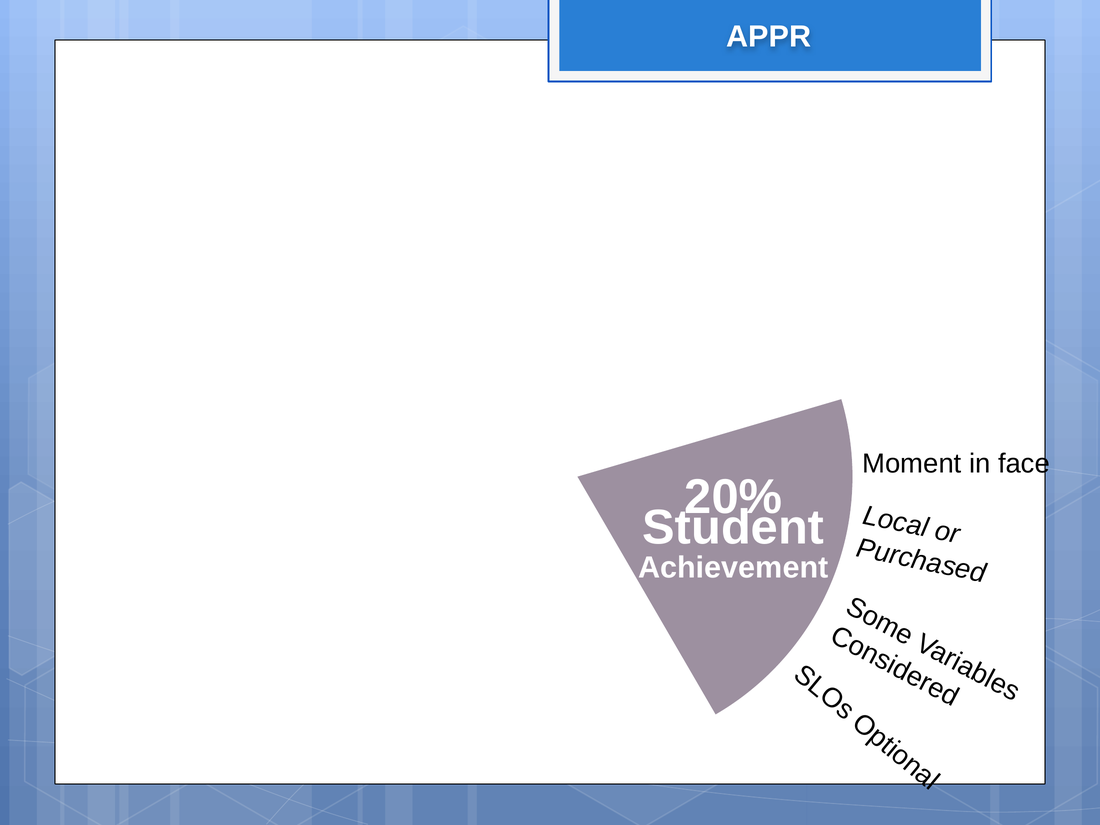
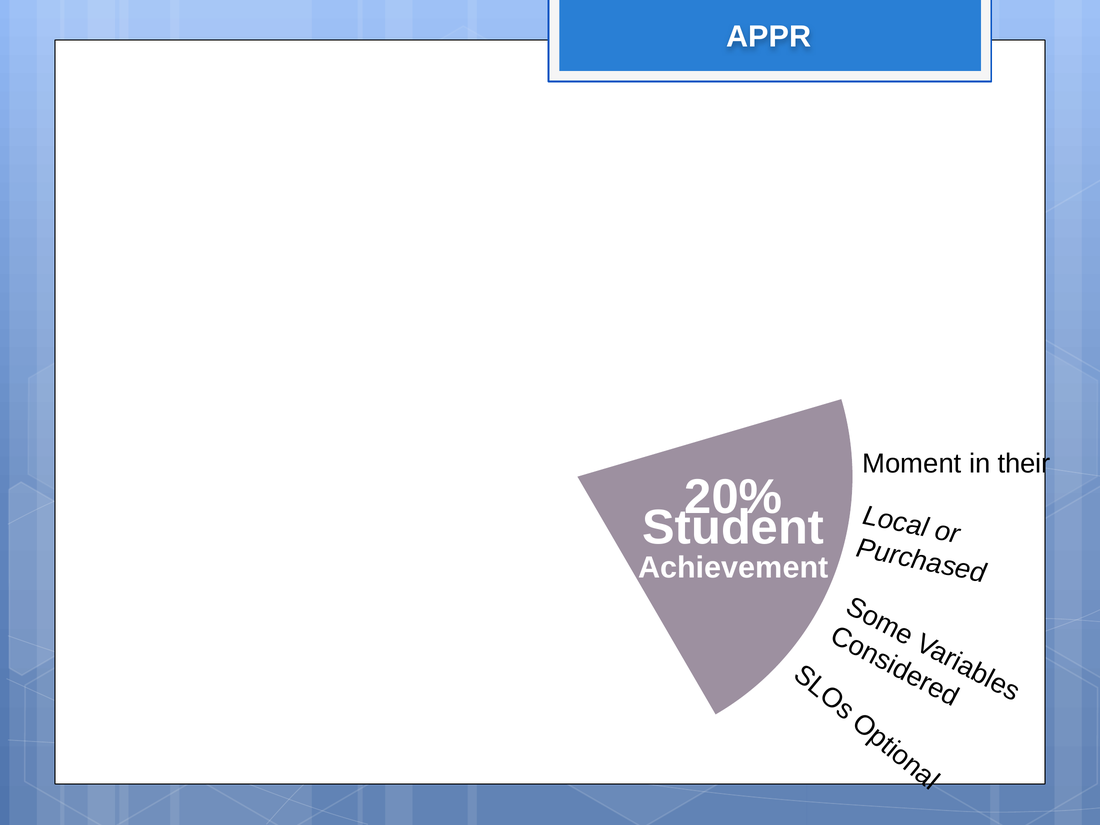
face: face -> their (1024, 464)
